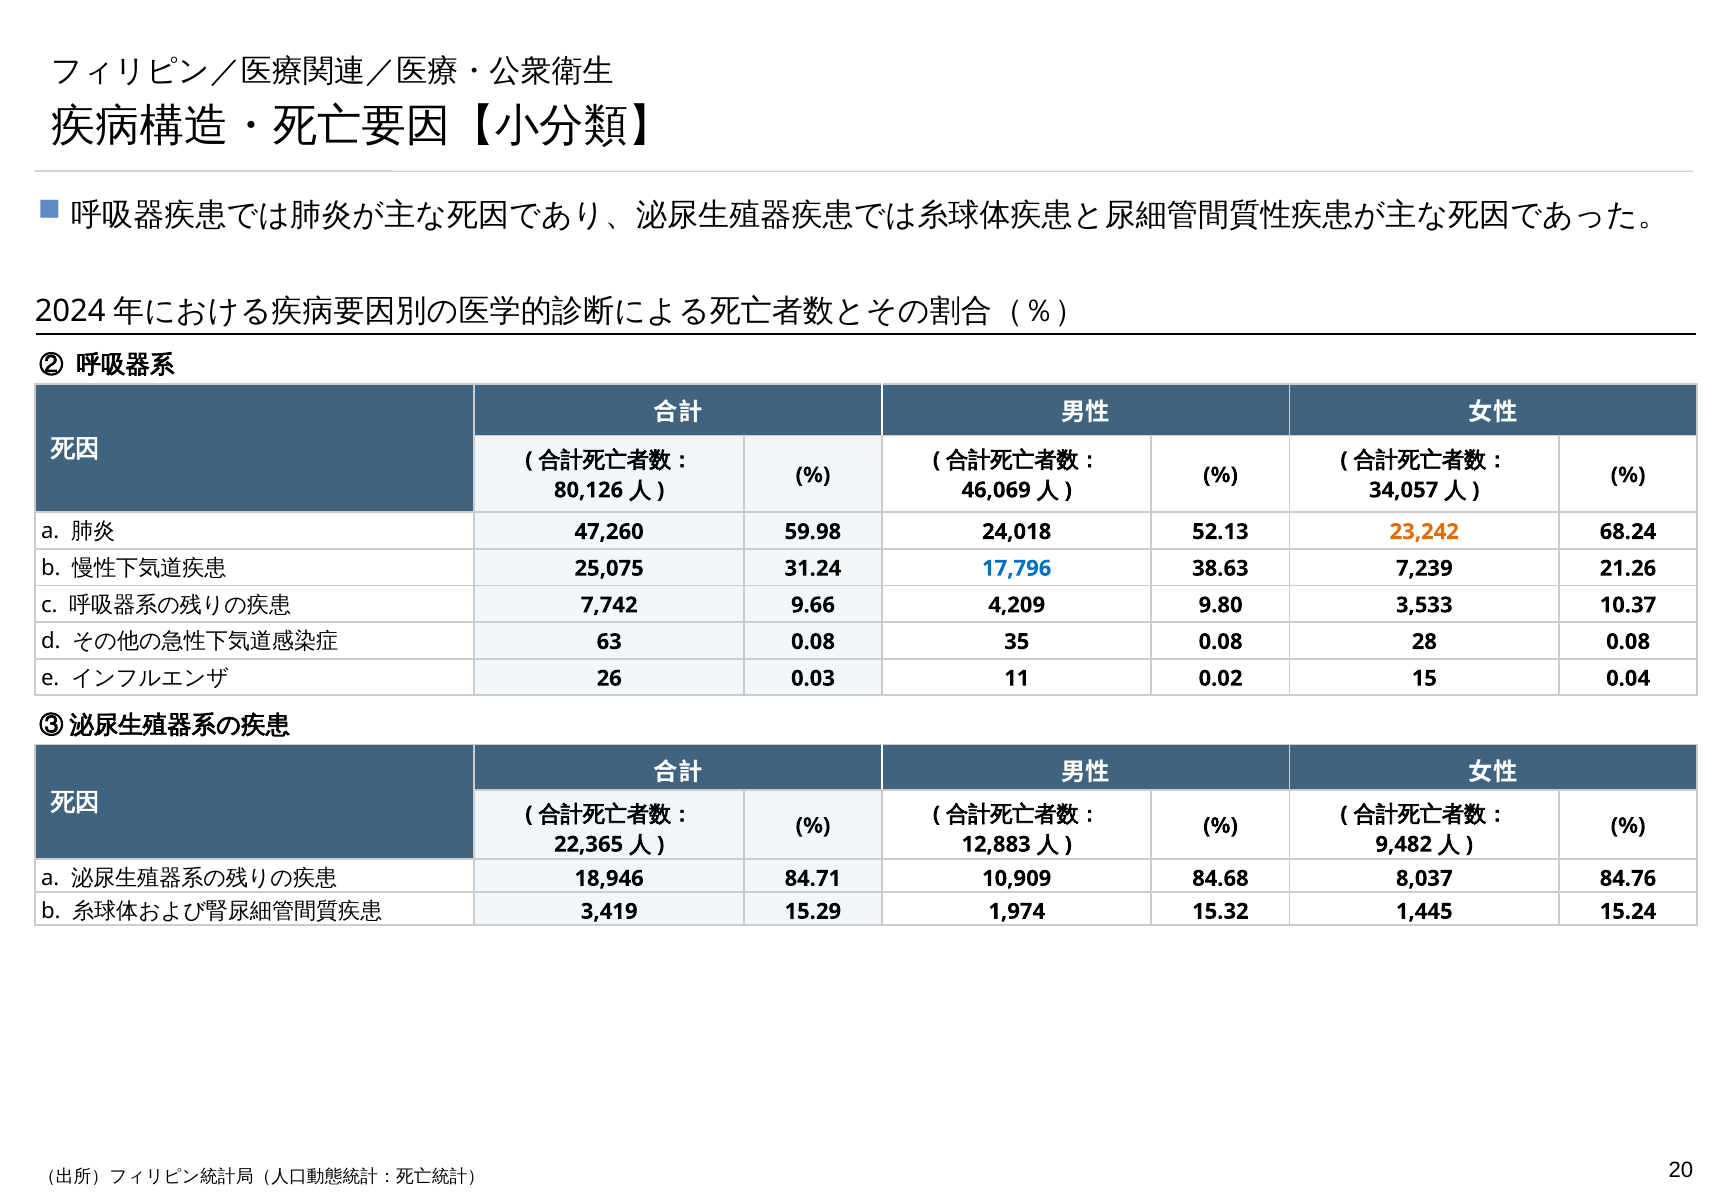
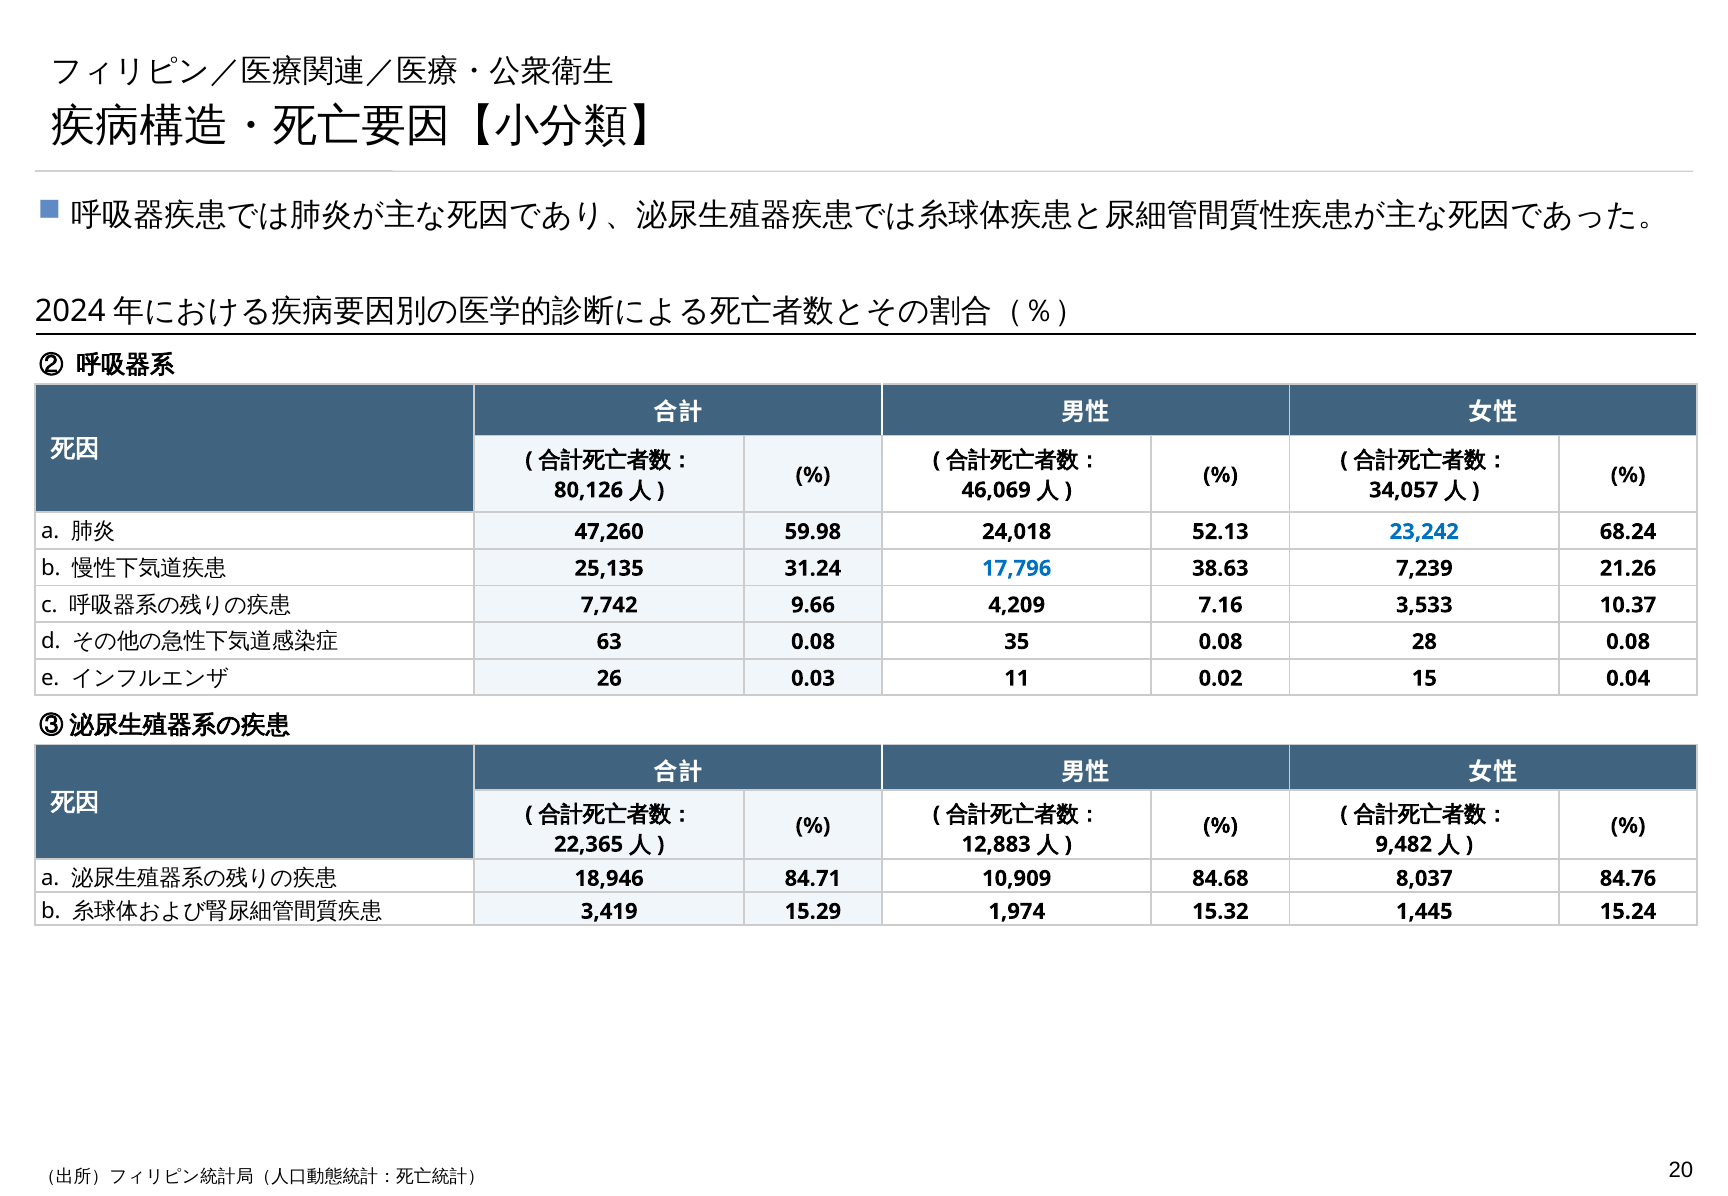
23,242 colour: orange -> blue (1424, 532)
25,075: 25,075 -> 25,135 (609, 569)
9.80: 9.80 -> 7.16 (1221, 605)
